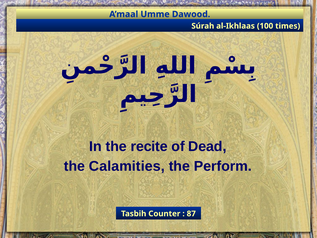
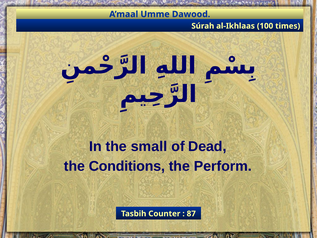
recite: recite -> small (149, 146)
Calamities: Calamities -> Conditions (127, 166)
